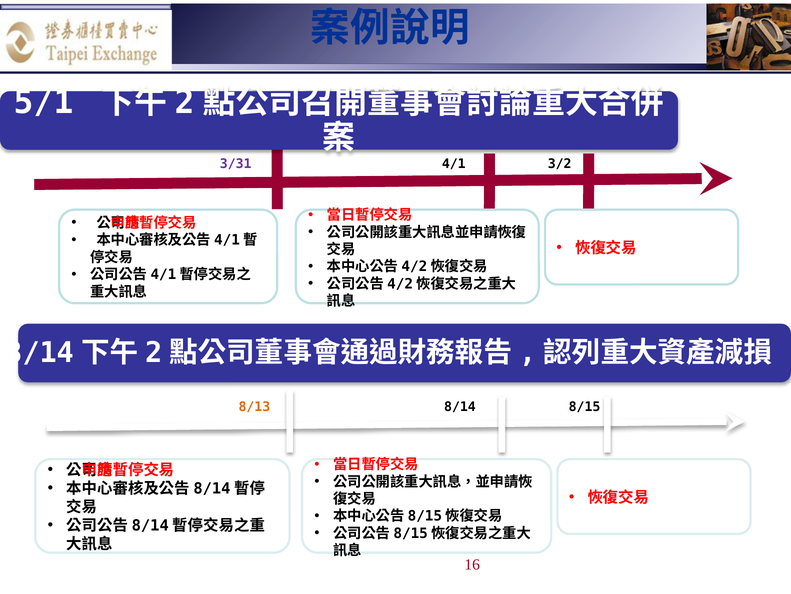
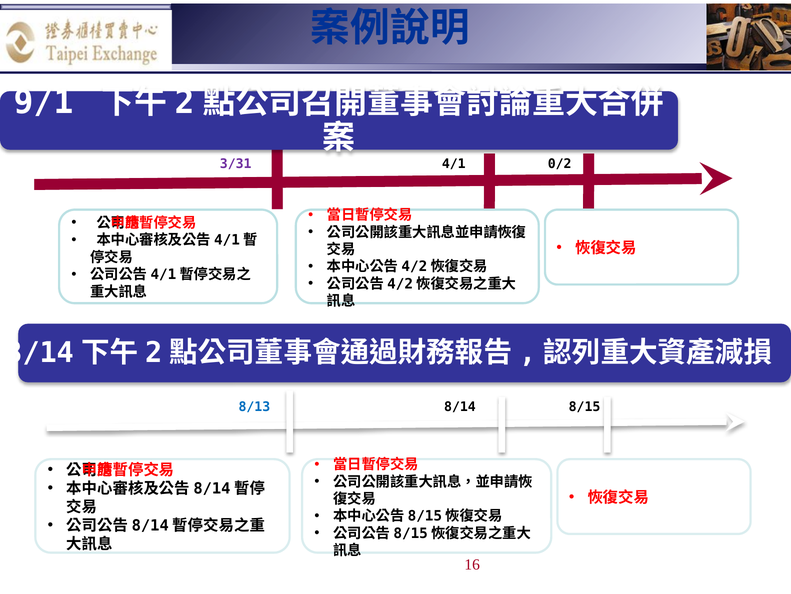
5/1: 5/1 -> 9/1 (44, 102)
3/2: 3/2 -> 0/2 (560, 164)
8/13 colour: orange -> blue (254, 406)
